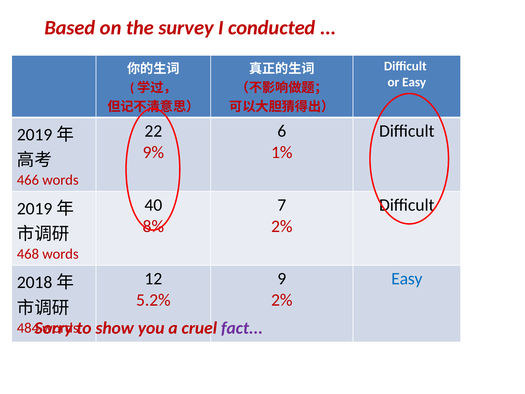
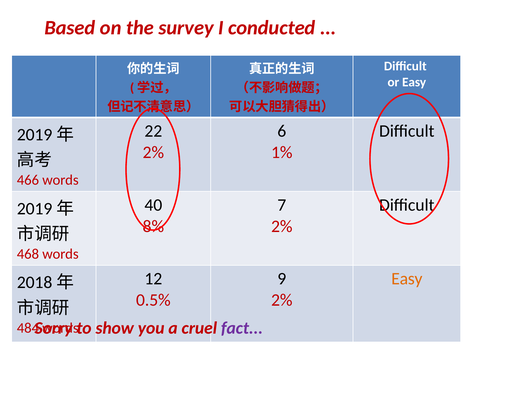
9%: 9% -> 2% (153, 152)
Easy colour: blue -> orange (407, 279)
5.2%: 5.2% -> 0.5% (153, 300)
